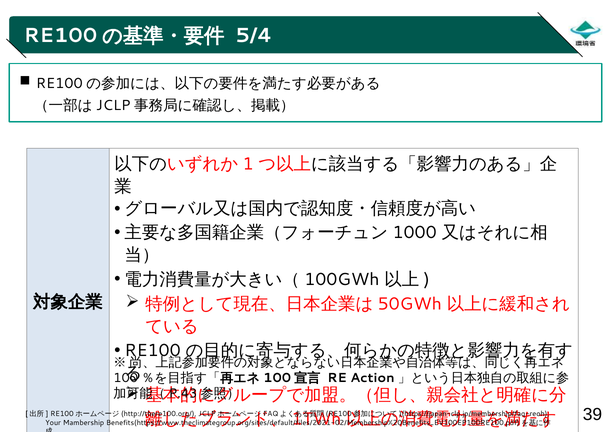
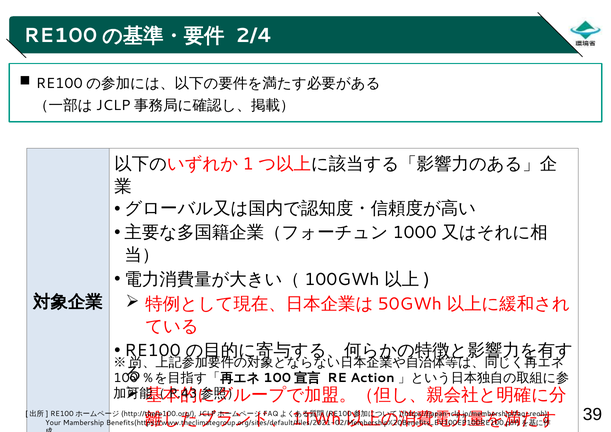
5/4: 5/4 -> 2/4 (254, 36)
